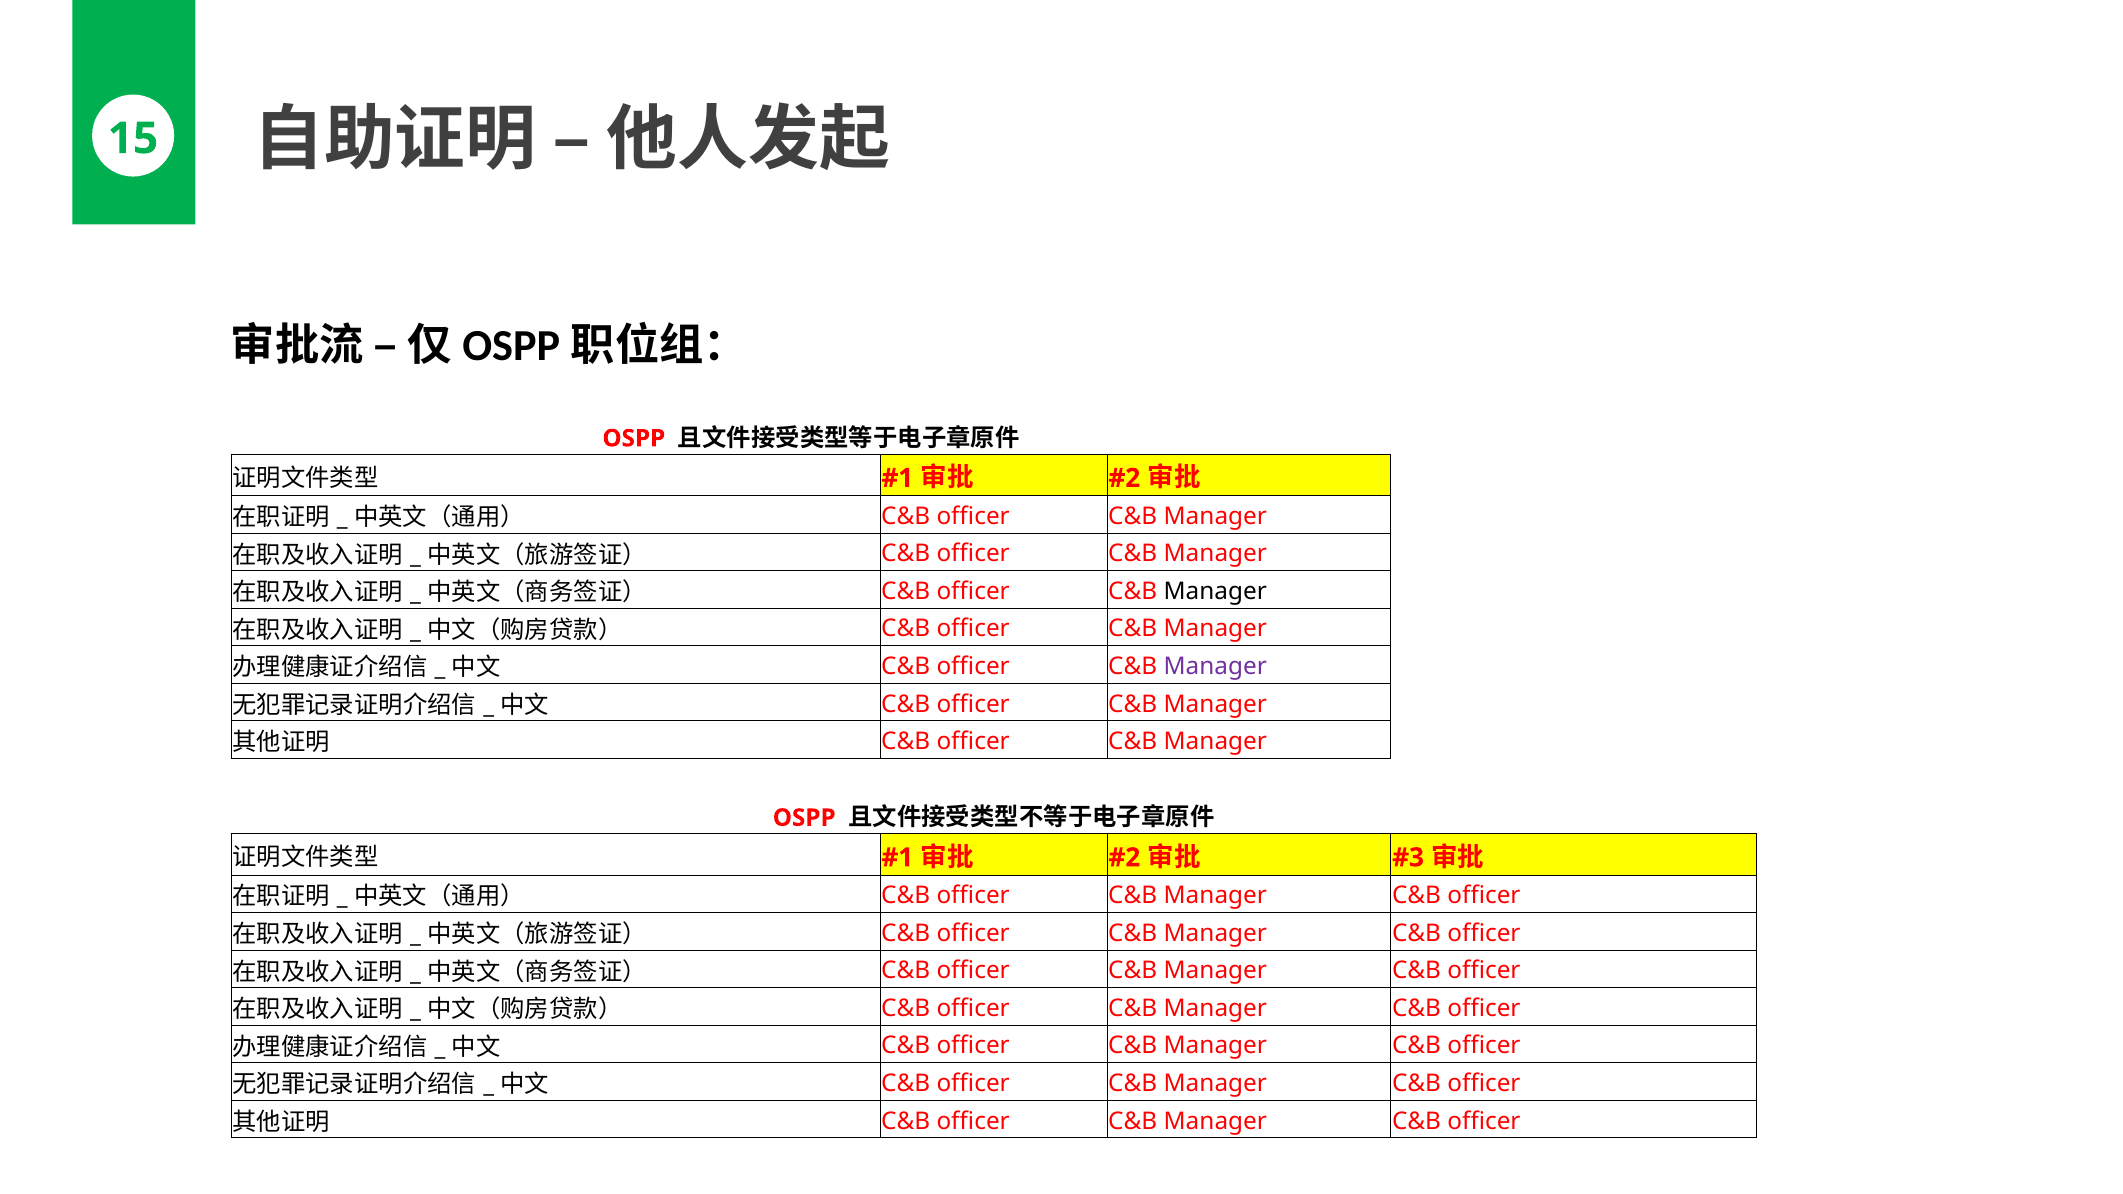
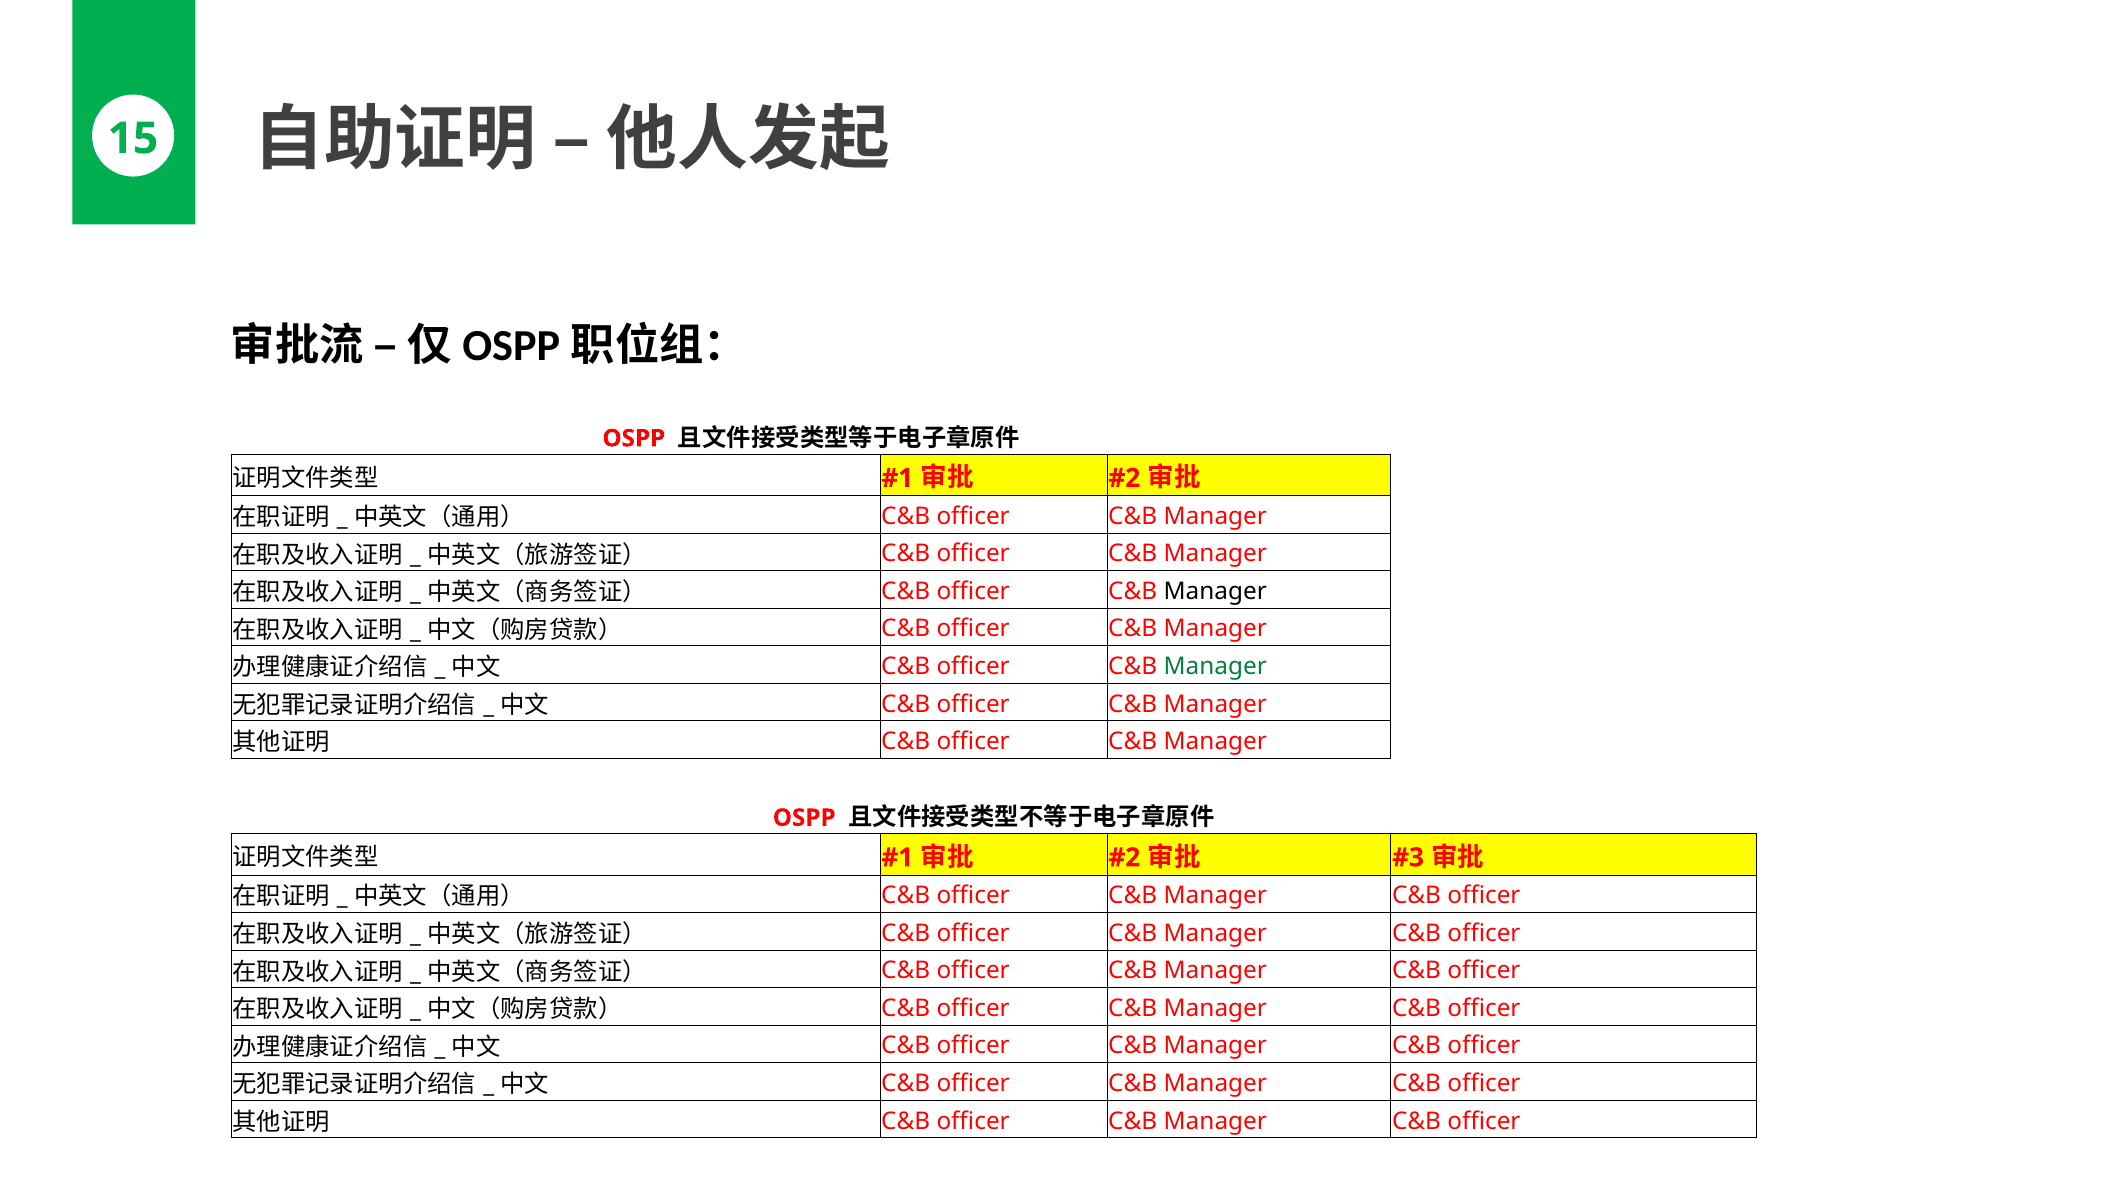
Manager colour: purple -> green (1215, 667)
